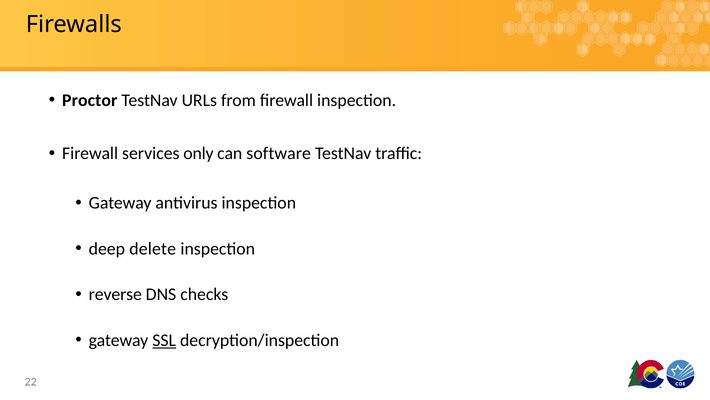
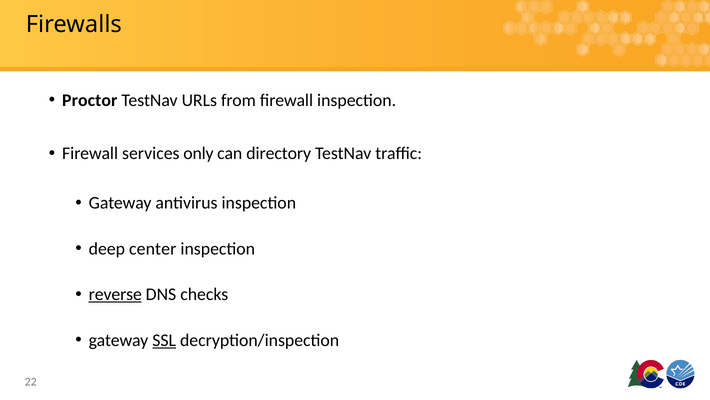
software: software -> directory (279, 153)
delete: delete -> center (153, 248)
reverse underline: none -> present (115, 294)
